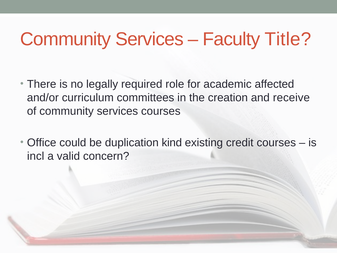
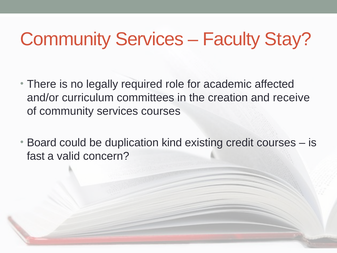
Title: Title -> Stay (288, 39)
Office: Office -> Board (42, 143)
incl: incl -> fast (36, 156)
